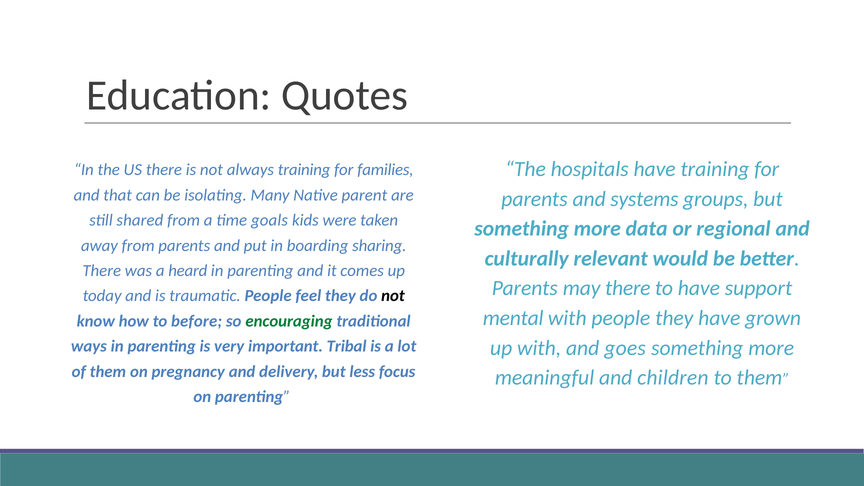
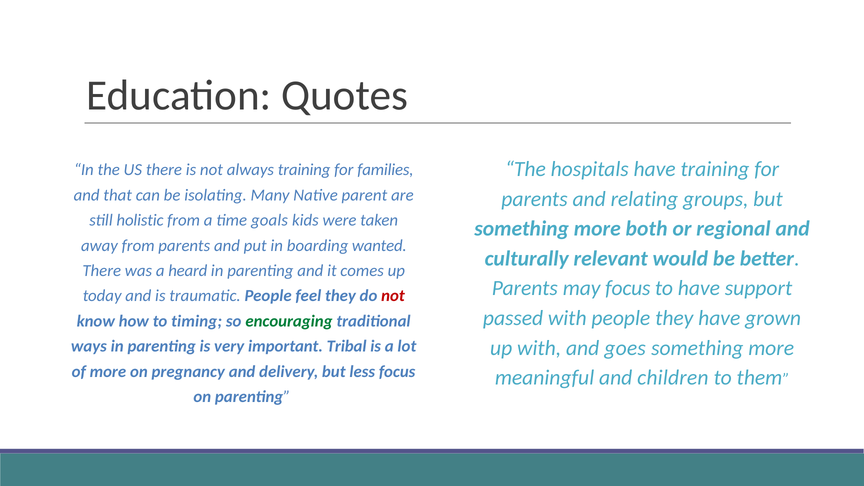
systems: systems -> relating (644, 199)
shared: shared -> holistic (140, 220)
data: data -> both (647, 229)
sharing: sharing -> wanted (379, 246)
may there: there -> focus (628, 288)
not colour: black -> red (393, 296)
mental: mental -> passed (513, 318)
before: before -> timing (197, 321)
of them: them -> more (108, 372)
